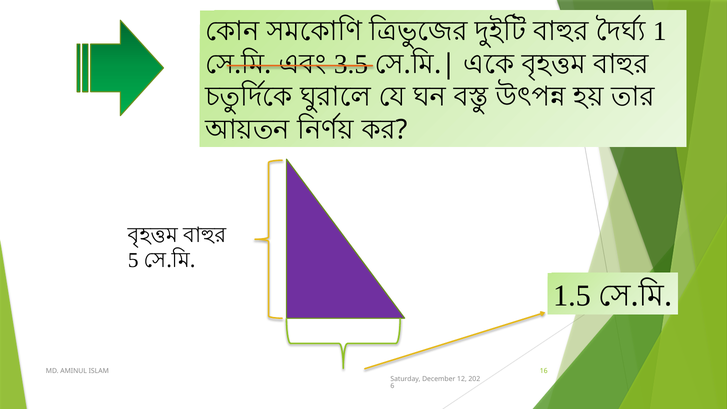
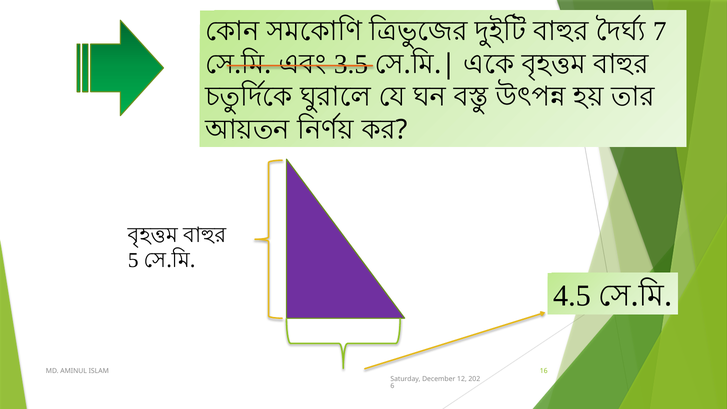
1: 1 -> 7 (660, 31)
1.5: 1.5 -> 4.5 (572, 296)
